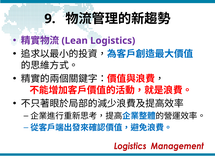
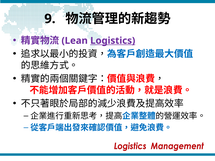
Logistics underline: none -> present (113, 41)
